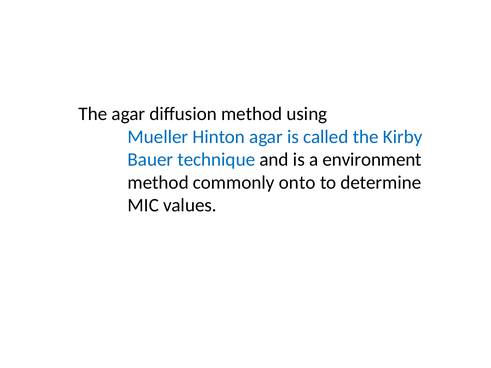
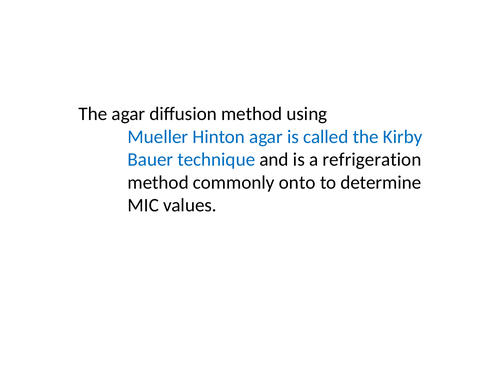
environment: environment -> refrigeration (372, 160)
